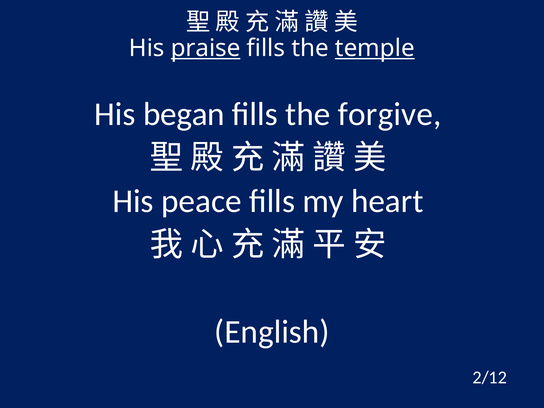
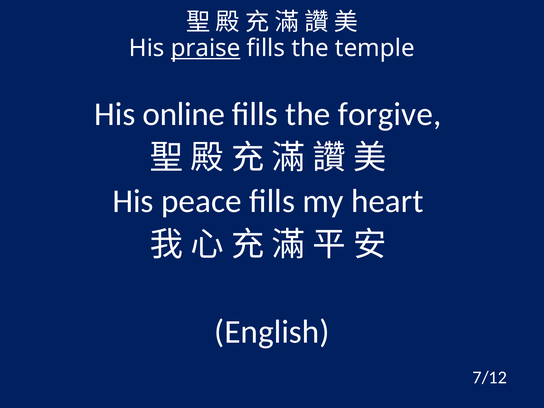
temple underline: present -> none (375, 48)
began: began -> online (184, 114)
2/12: 2/12 -> 7/12 (490, 377)
